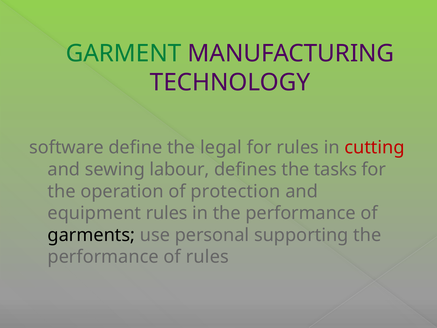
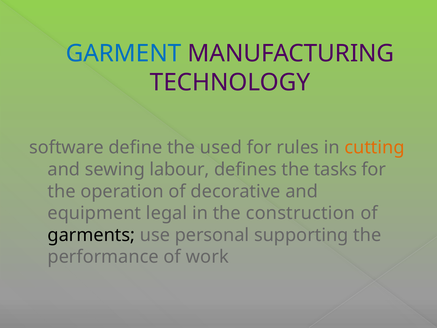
GARMENT colour: green -> blue (124, 53)
legal: legal -> used (221, 147)
cutting colour: red -> orange (375, 147)
protection: protection -> decorative (236, 191)
equipment rules: rules -> legal (167, 213)
in the performance: performance -> construction (301, 213)
of rules: rules -> work (207, 257)
